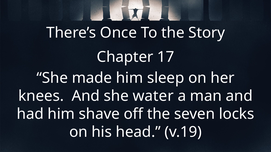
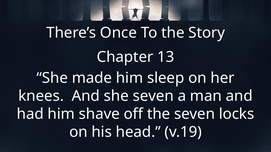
17: 17 -> 13 (166, 57)
she water: water -> seven (153, 96)
